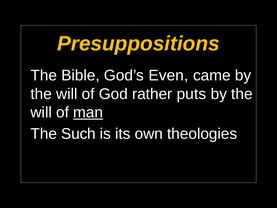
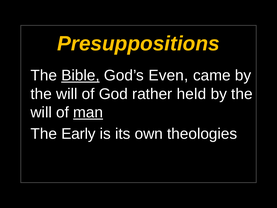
Bible underline: none -> present (80, 75)
puts: puts -> held (191, 94)
Such: Such -> Early (78, 134)
